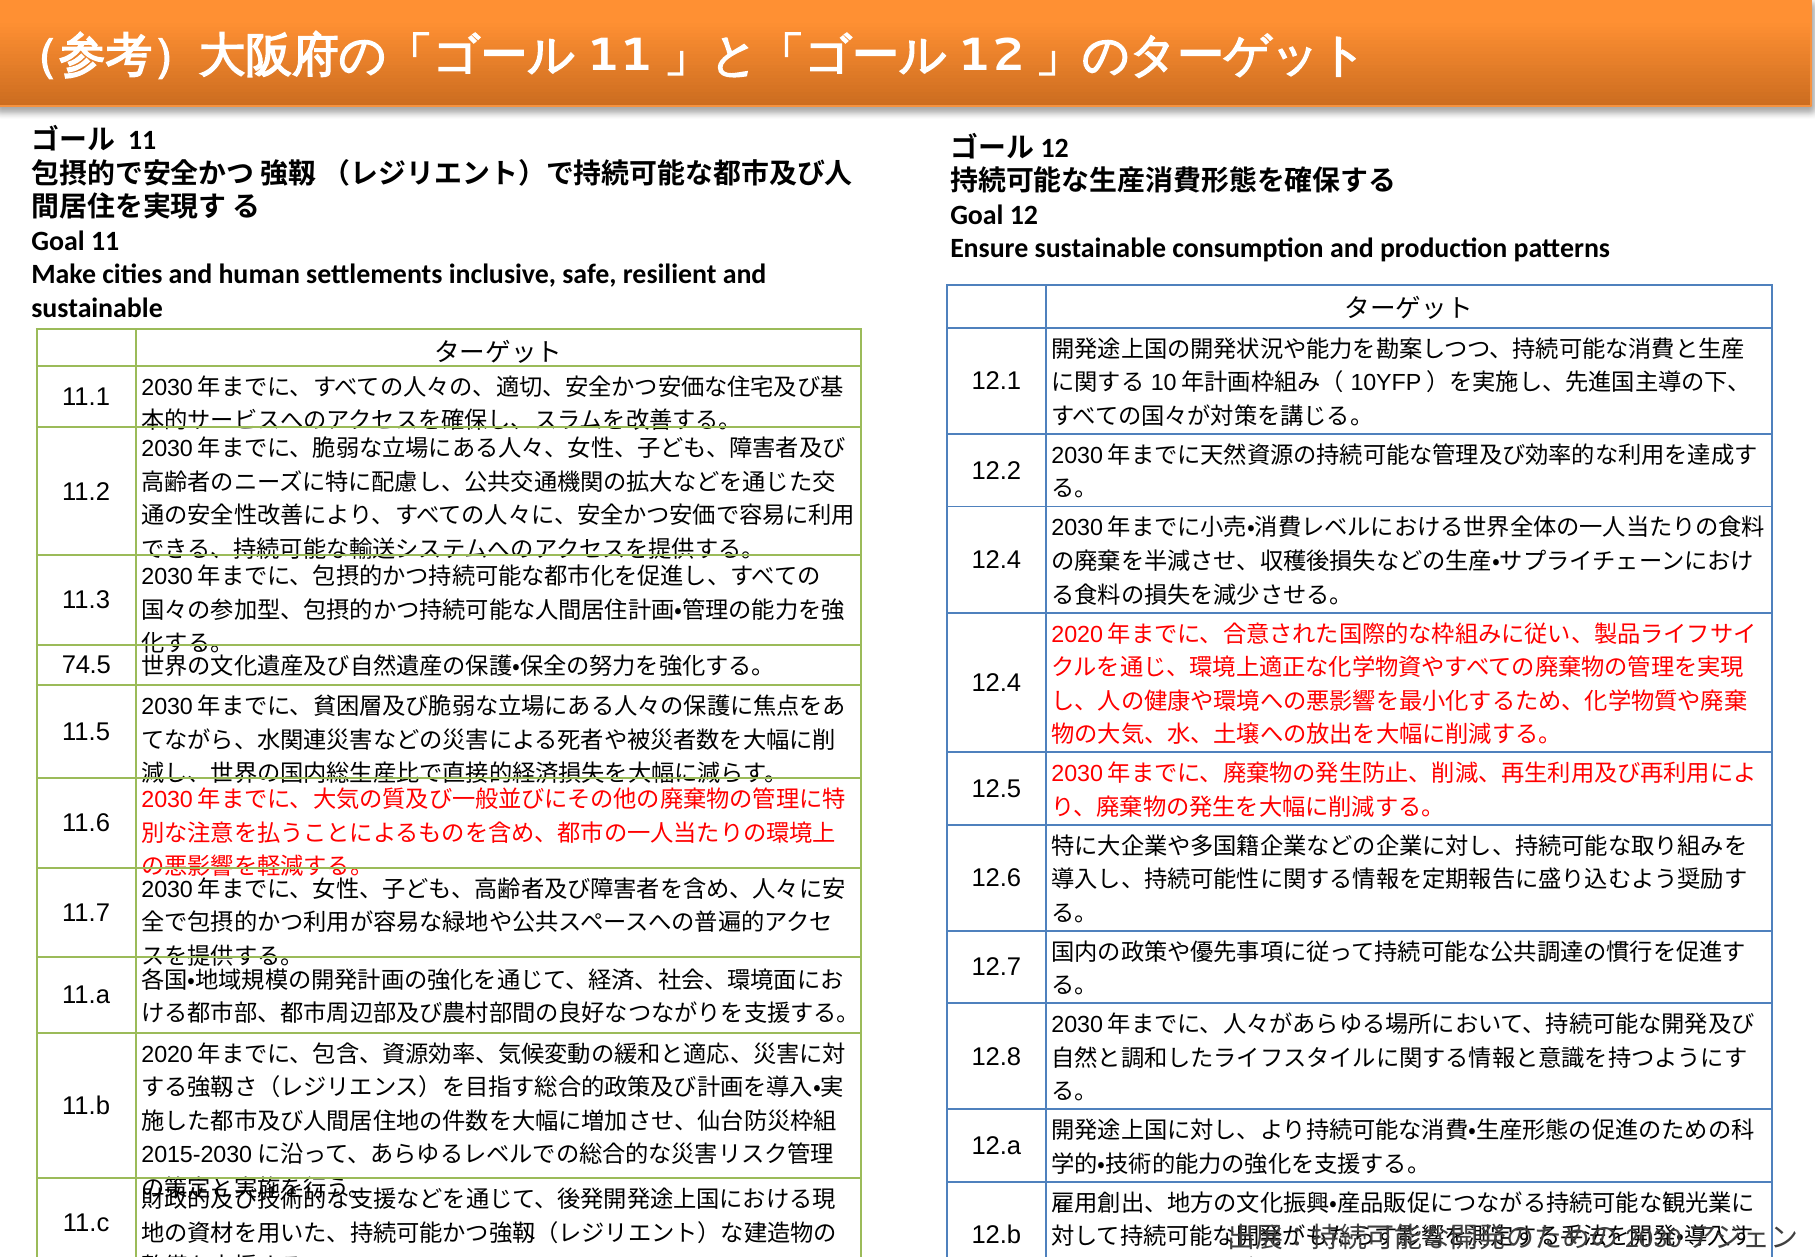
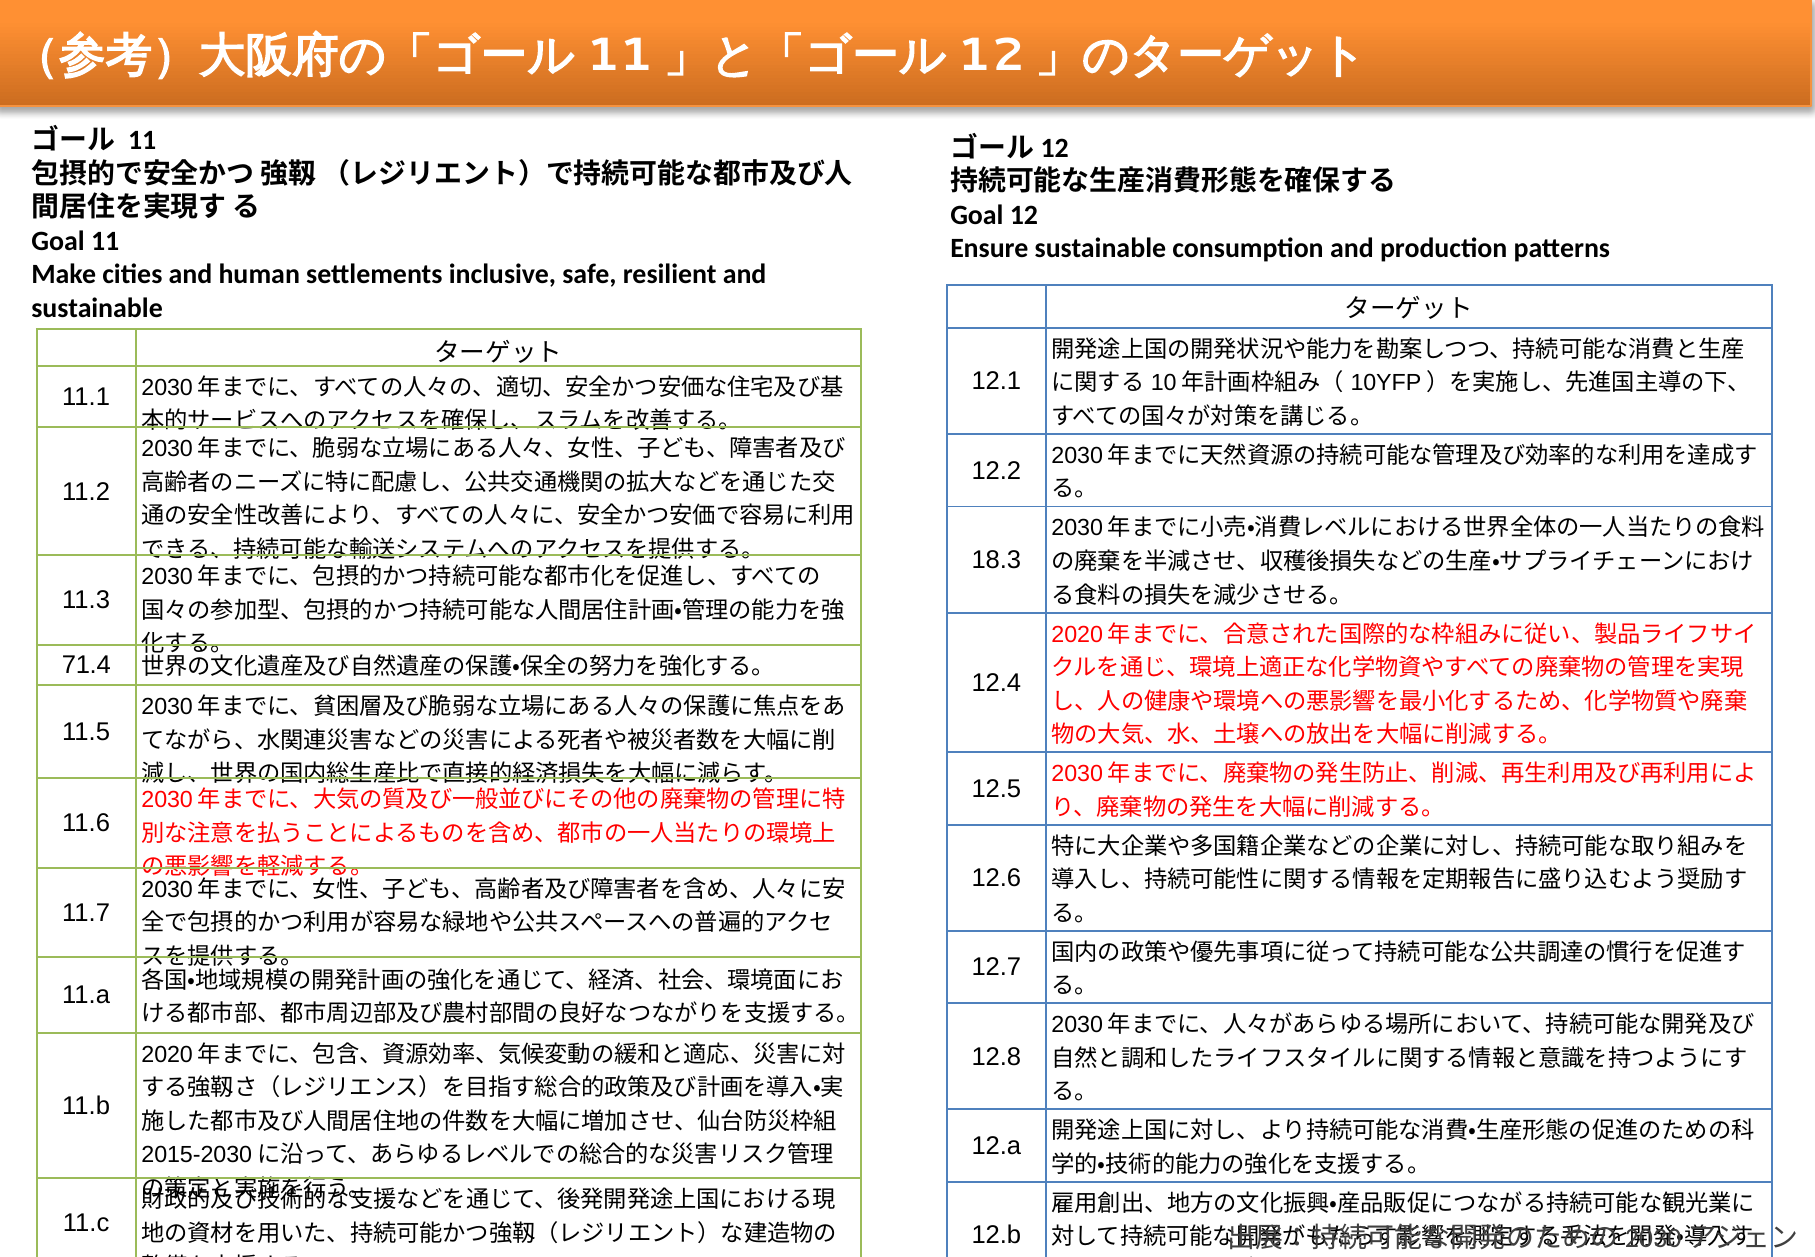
12.4: 12.4 -> 18.3 (996, 560)
74.5: 74.5 -> 71.4 (86, 665)
